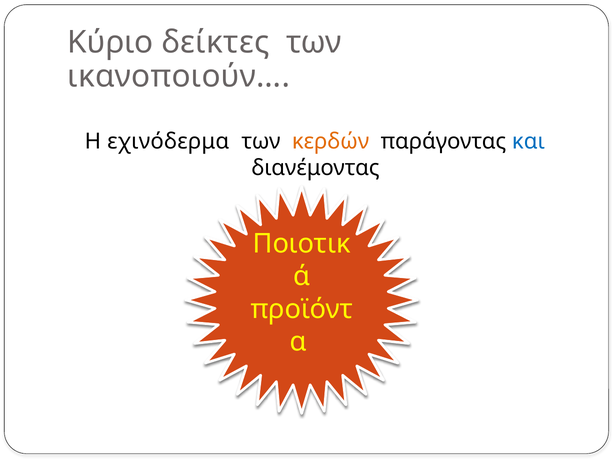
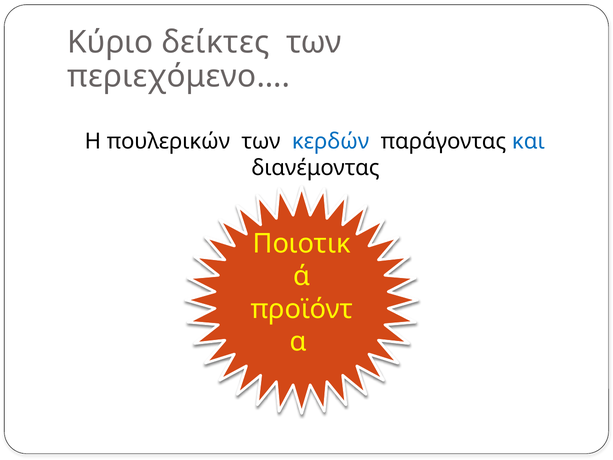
ικανοποιούν…: ικανοποιούν… -> περιεχόμενο… (179, 77)
εχινόδερμα: εχινόδερμα -> πουλερικών (168, 142)
κερδών colour: orange -> blue (331, 142)
